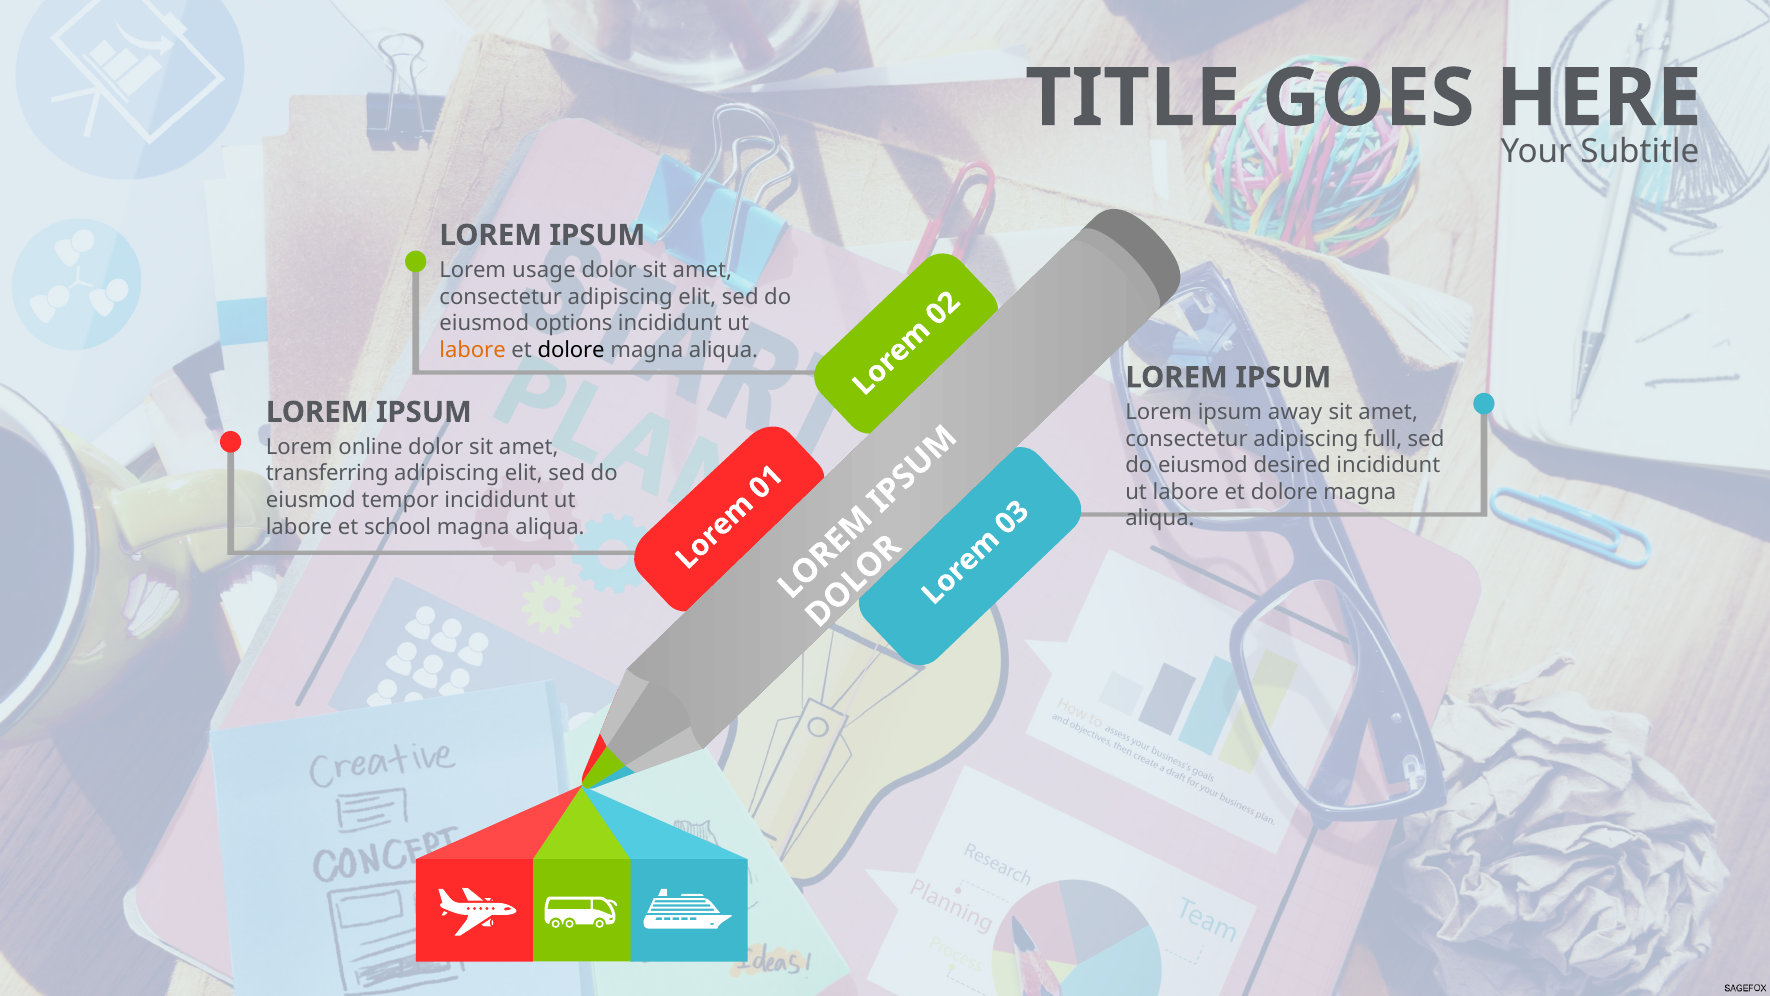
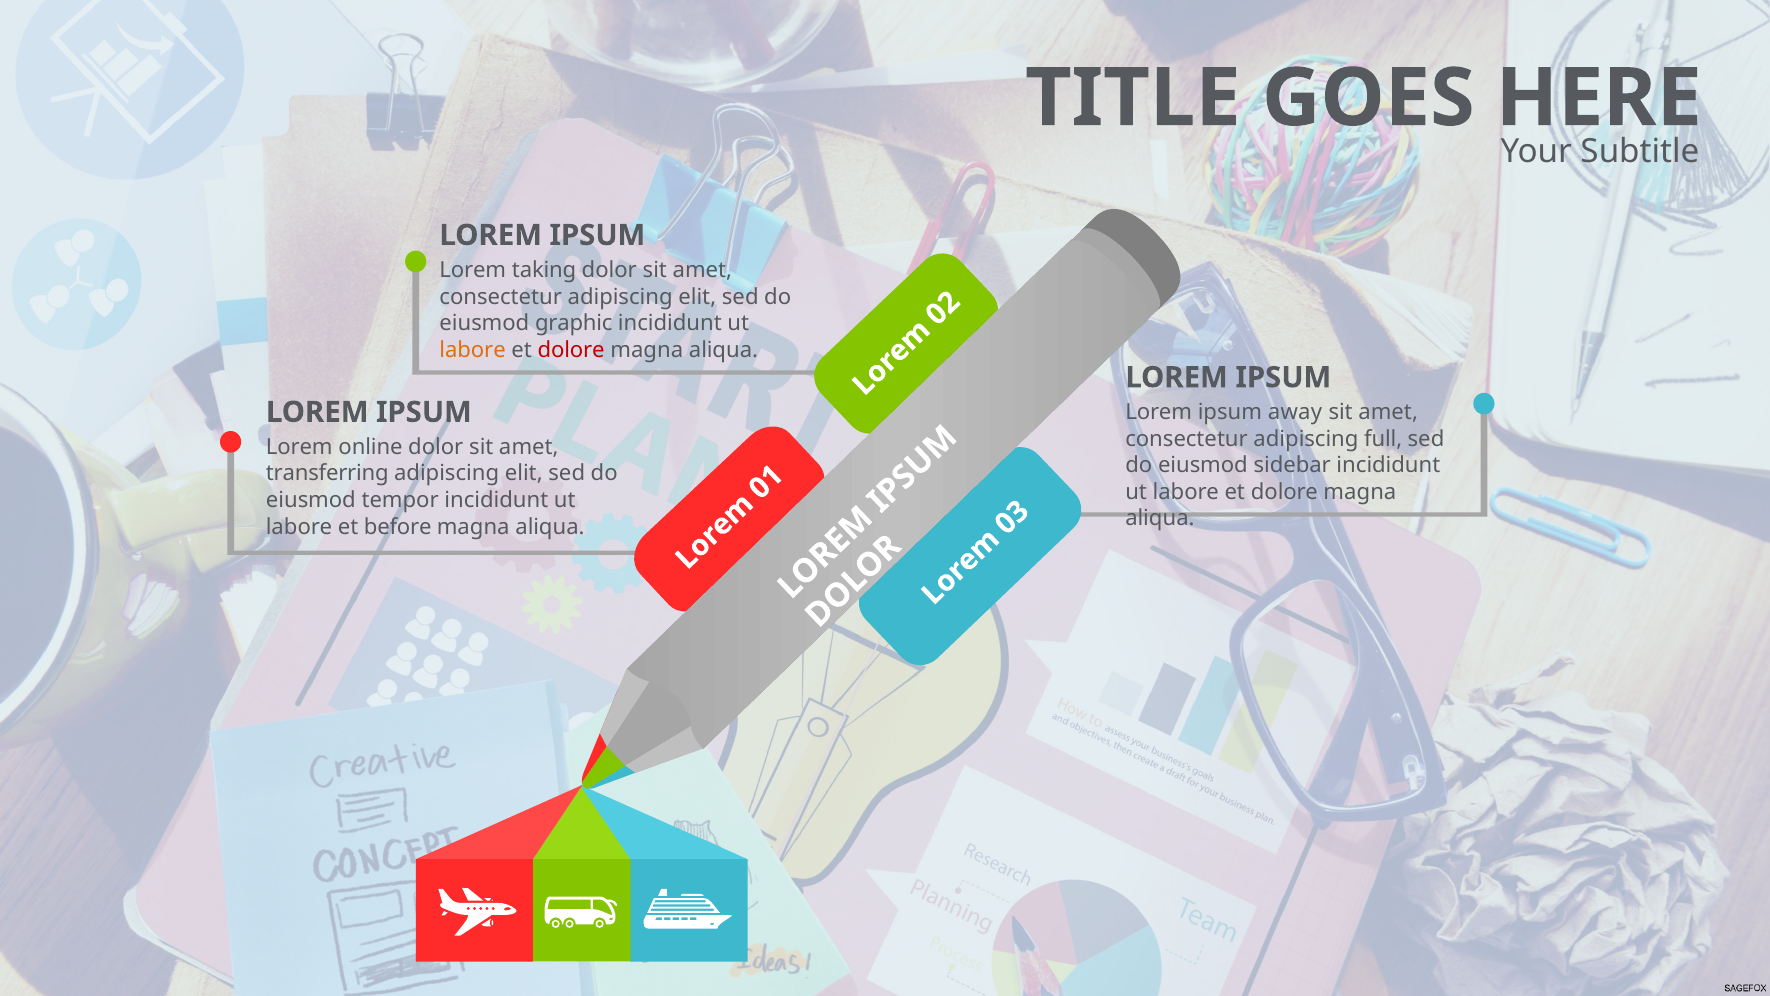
usage: usage -> taking (544, 270)
options: options -> graphic (574, 323)
dolore colour: black -> red (571, 350)
desired: desired -> sidebar (1292, 465)
school: school -> before (398, 527)
